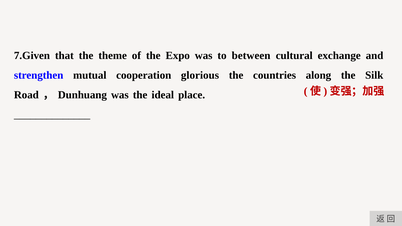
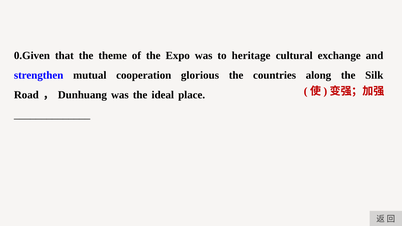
7.Given: 7.Given -> 0.Given (32, 56)
between: between -> heritage (251, 56)
